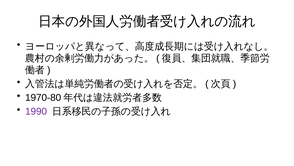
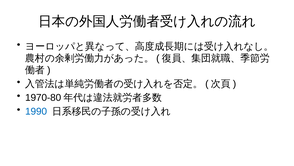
1990 colour: purple -> blue (36, 111)
